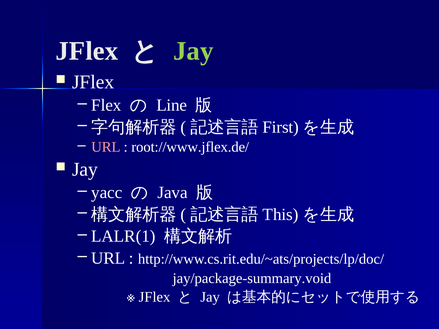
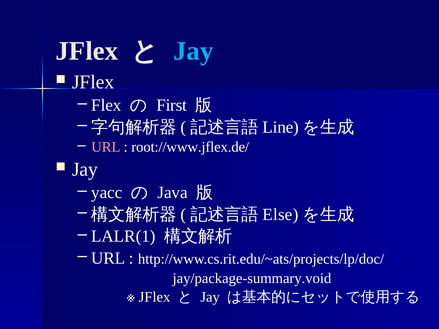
Jay colour: light green -> light blue (193, 51)
Line: Line -> First (172, 105)
First: First -> Line (281, 127)
This: This -> Else (281, 215)
